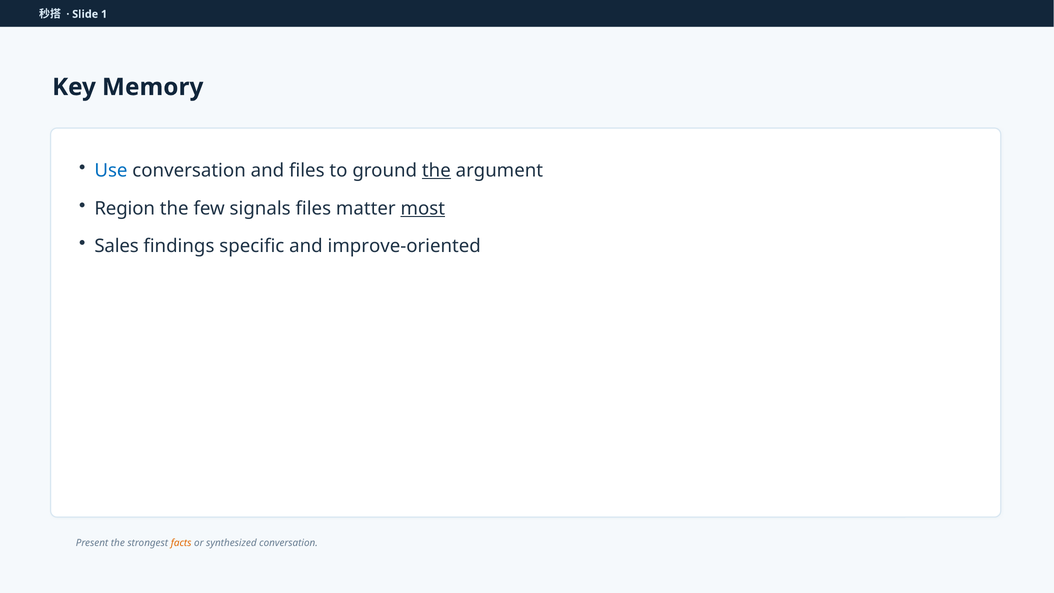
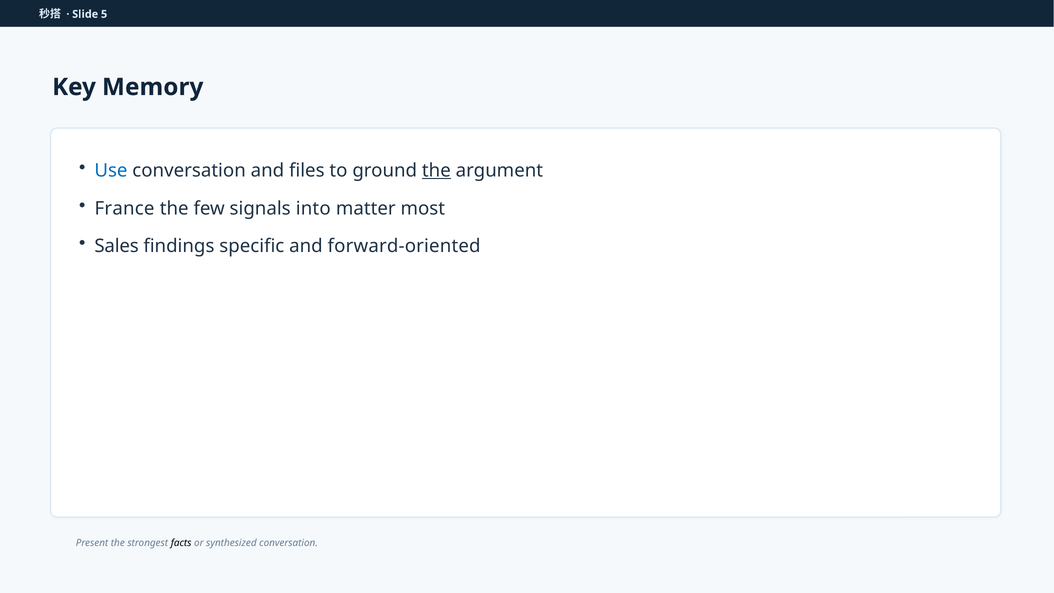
1: 1 -> 5 (104, 14)
Region: Region -> France (125, 208)
signals files: files -> into (313, 208)
most underline: present -> none (423, 208)
improve-oriented: improve-oriented -> forward-oriented (404, 246)
facts colour: orange -> black (181, 543)
